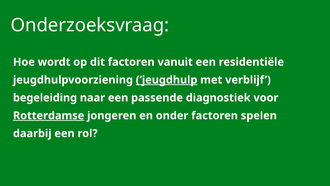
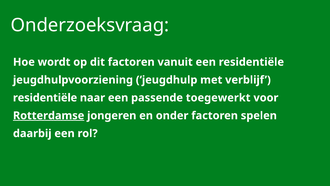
jeugdhulp underline: present -> none (167, 80)
begeleiding: begeleiding -> residentiële (45, 98)
diagnostiek: diagnostiek -> toegewerkt (218, 98)
